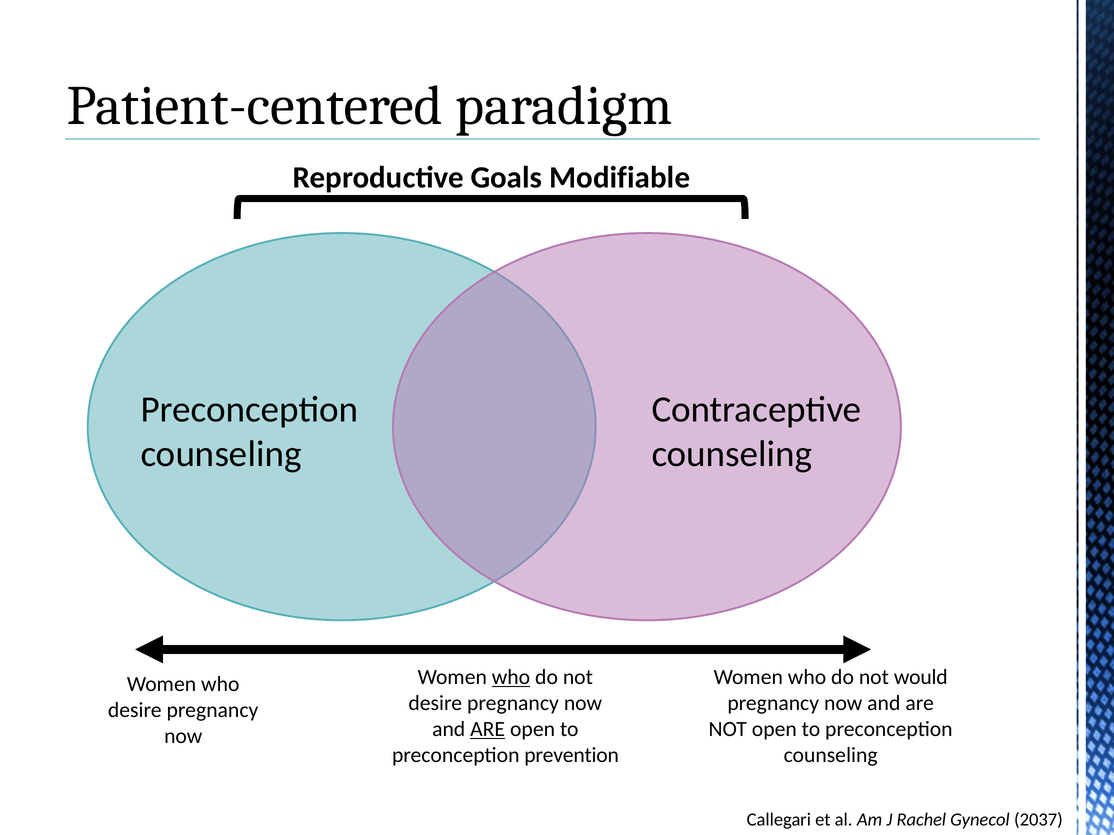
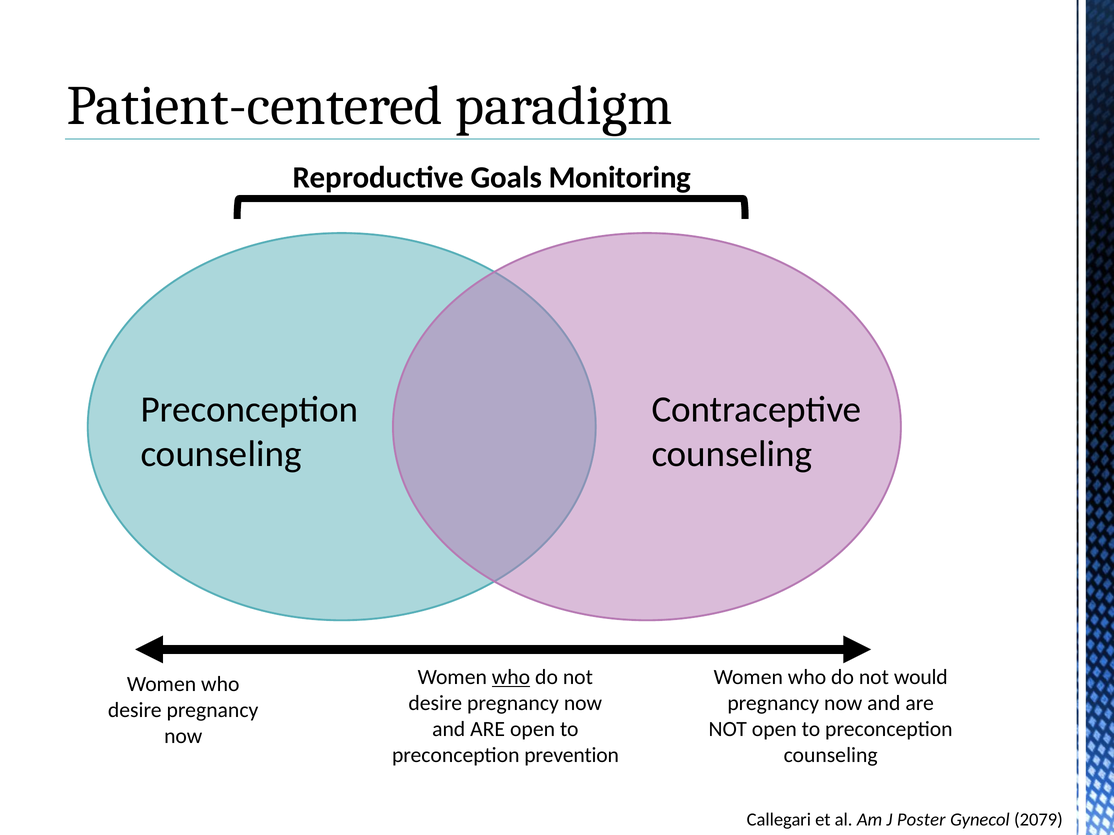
Modifiable: Modifiable -> Monitoring (620, 177)
ARE underline: present -> none (488, 730)
Rachel: Rachel -> Poster (921, 820)
2037: 2037 -> 2079 (1038, 820)
